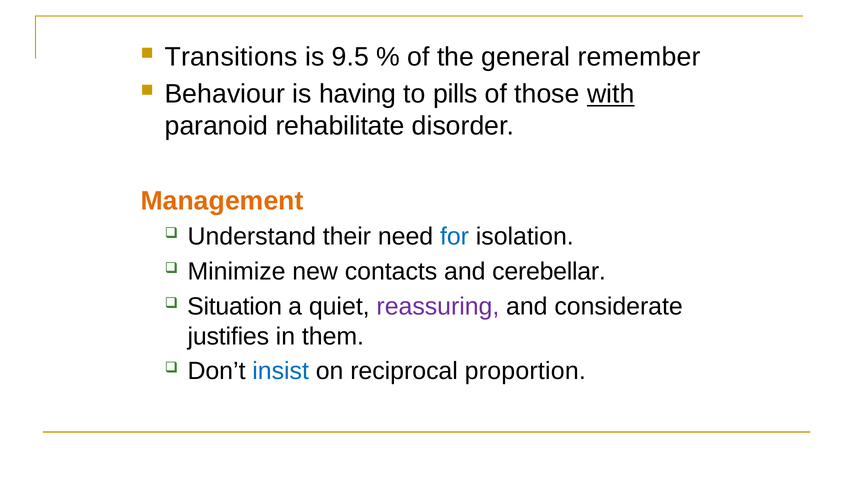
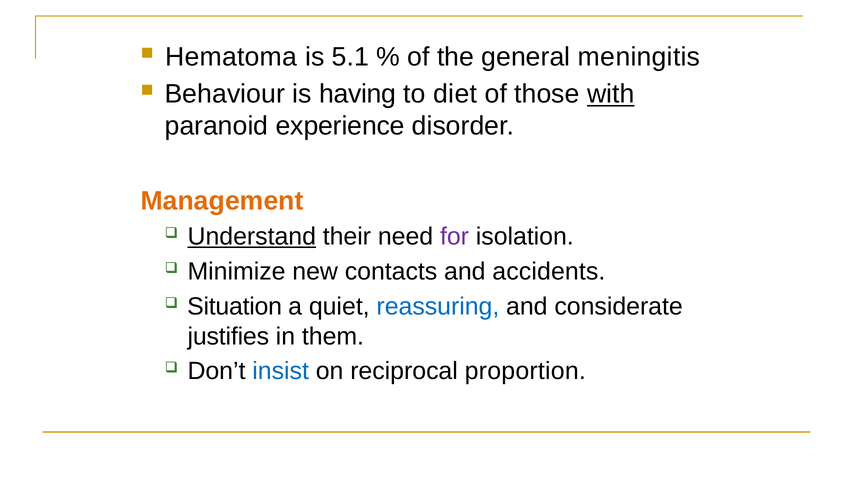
Transitions: Transitions -> Hematoma (231, 57)
9.5: 9.5 -> 5.1 (350, 57)
remember: remember -> meningitis (639, 57)
pills: pills -> diet (455, 94)
rehabilitate: rehabilitate -> experience (340, 126)
Understand underline: none -> present (252, 237)
for colour: blue -> purple (454, 237)
cerebellar: cerebellar -> accidents (549, 271)
reassuring colour: purple -> blue (438, 306)
